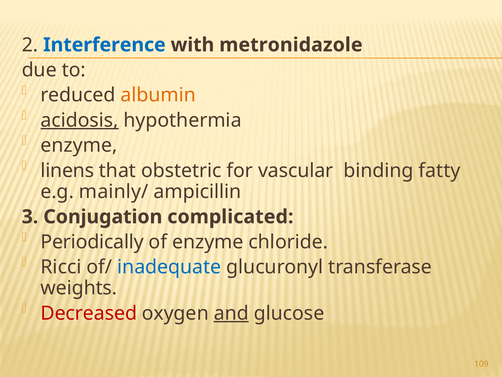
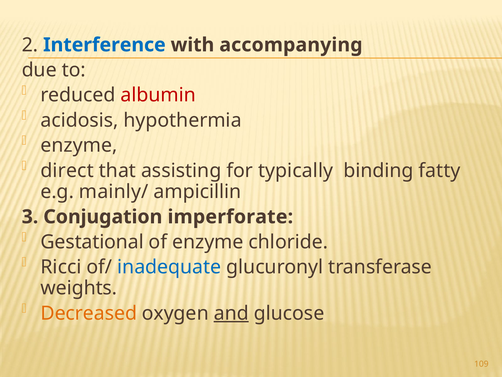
metronidazole: metronidazole -> accompanying (291, 45)
albumin colour: orange -> red (158, 95)
acidosis underline: present -> none (80, 120)
linens: linens -> direct (67, 170)
obstetric: obstetric -> assisting (181, 170)
vascular: vascular -> typically (296, 170)
complicated: complicated -> imperforate (230, 217)
Periodically: Periodically -> Gestational (92, 242)
Decreased colour: red -> orange (89, 313)
